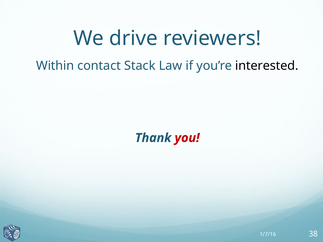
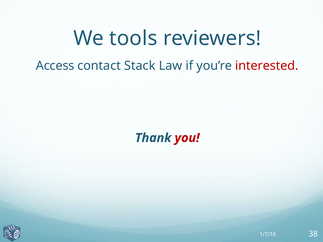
drive: drive -> tools (133, 38)
Within: Within -> Access (55, 66)
interested colour: black -> red (267, 66)
